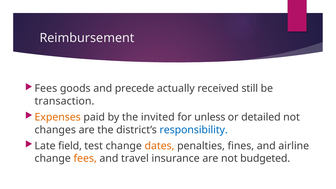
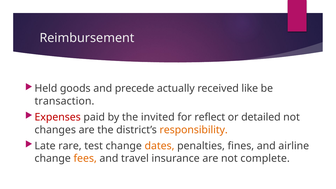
Fees: Fees -> Held (46, 89)
still: still -> like (250, 89)
Expenses colour: orange -> red (58, 117)
unless: unless -> reflect (210, 117)
responsibility colour: blue -> orange (194, 130)
field: field -> rare (70, 146)
budgeted: budgeted -> complete (265, 159)
